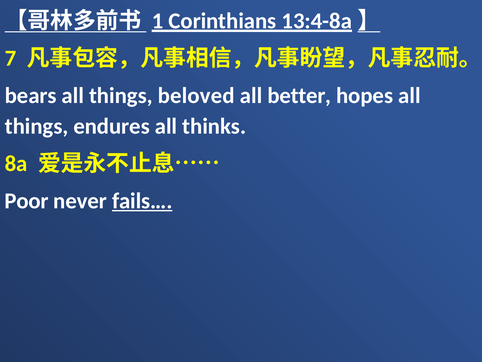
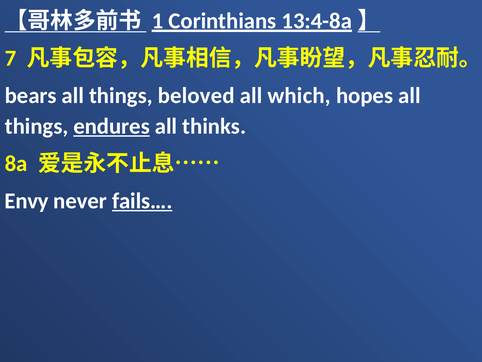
better: better -> which (299, 95)
endures underline: none -> present (112, 126)
Poor: Poor -> Envy (27, 201)
